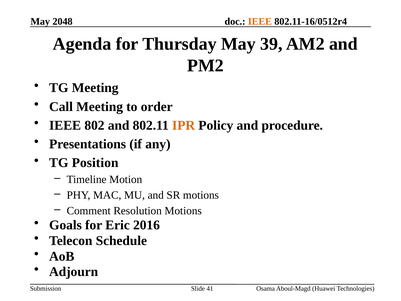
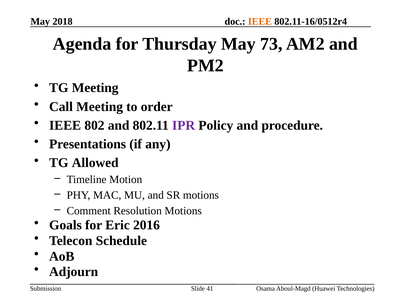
2048: 2048 -> 2018 (63, 21)
39: 39 -> 73 (271, 44)
IPR colour: orange -> purple (184, 125)
Position: Position -> Allowed (95, 163)
